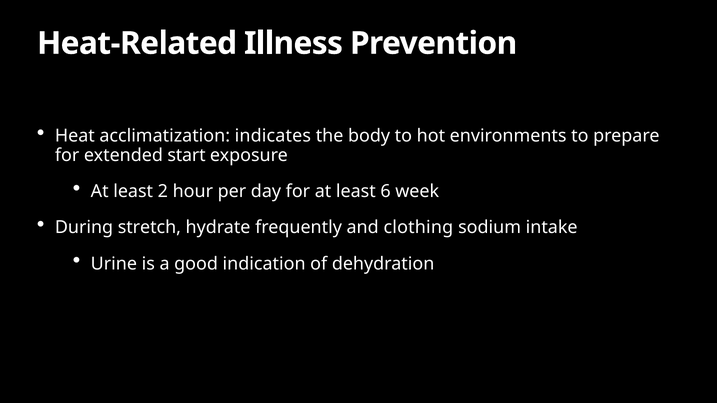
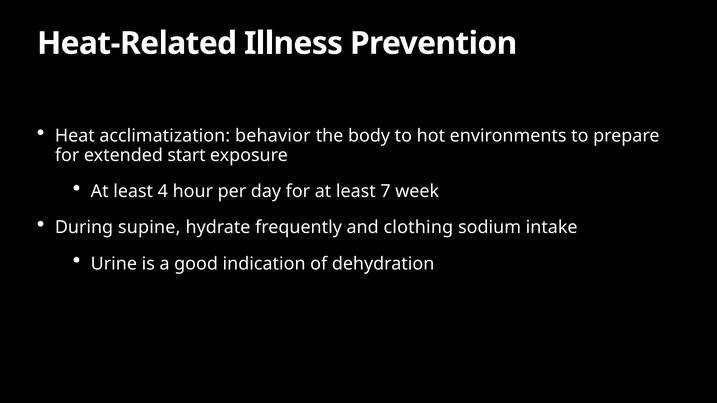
indicates: indicates -> behavior (273, 136)
2: 2 -> 4 (163, 192)
6: 6 -> 7 (386, 192)
stretch: stretch -> supine (149, 228)
